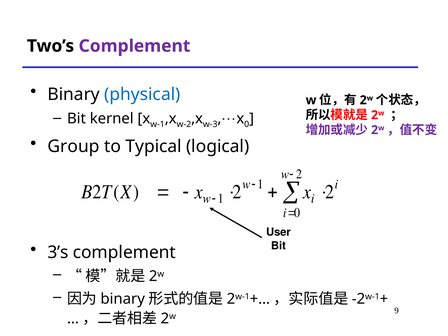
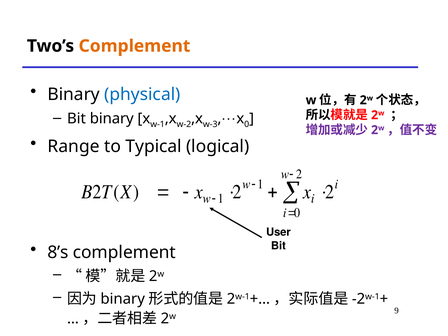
Complement colour: purple -> orange (134, 46)
Bit kernel: kernel -> binary (112, 119)
Group: Group -> Range (74, 146)
3’s: 3’s -> 8’s (58, 252)
